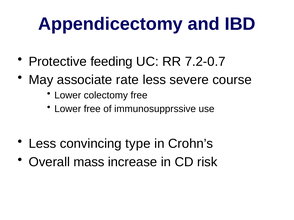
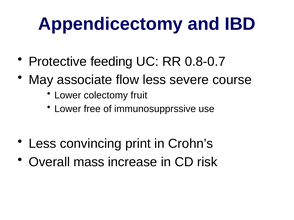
7.2-0.7: 7.2-0.7 -> 0.8-0.7 (205, 62)
rate: rate -> flow (127, 80)
colectomy free: free -> fruit (139, 95)
type: type -> print (138, 144)
